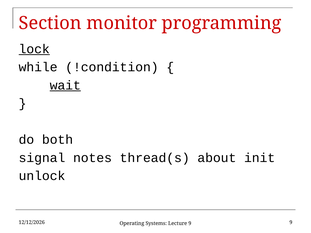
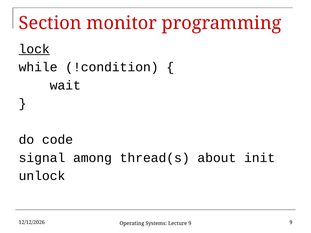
wait underline: present -> none (65, 85)
both: both -> code (58, 140)
notes: notes -> among (93, 158)
